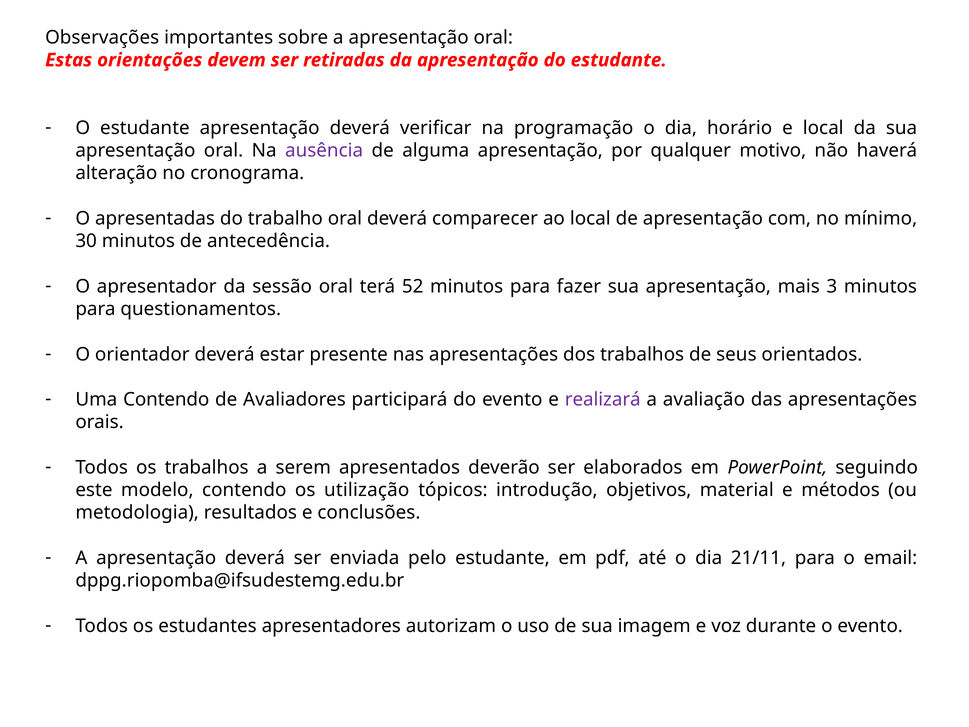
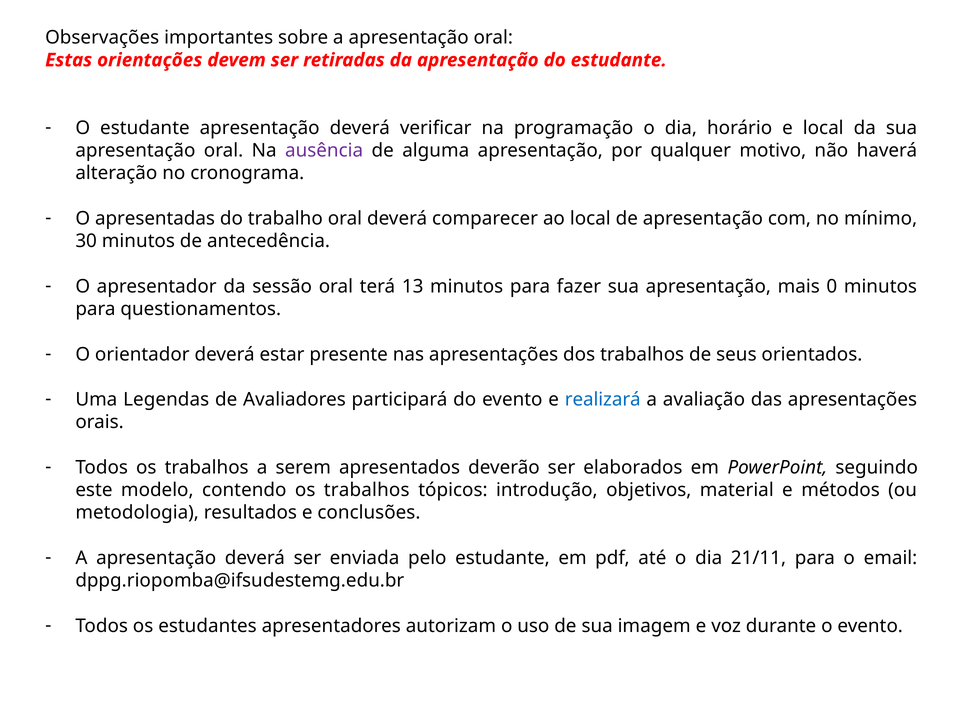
52: 52 -> 13 (413, 286)
3: 3 -> 0 (832, 286)
Uma Contendo: Contendo -> Legendas (166, 399)
realizará colour: purple -> blue (603, 399)
contendo os utilização: utilização -> trabalhos (367, 490)
